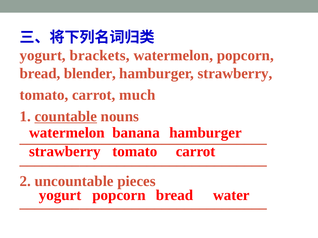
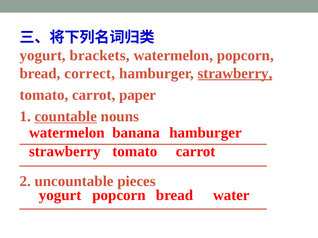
blender: blender -> correct (90, 73)
strawberry underline: none -> present (235, 73)
much: much -> paper (138, 95)
